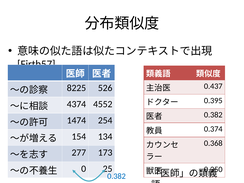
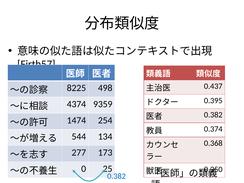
526: 526 -> 498 (105, 88)
4552: 4552 -> 9359 (103, 104)
154: 154 -> 544 (79, 136)
